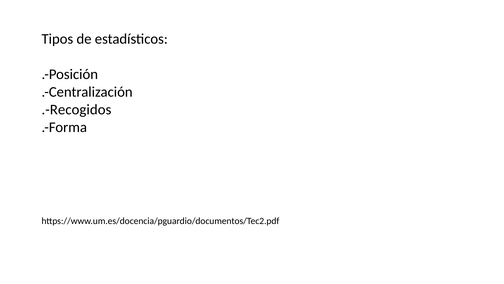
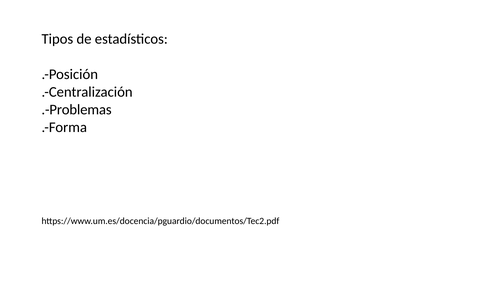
.-Recogidos: .-Recogidos -> .-Problemas (77, 109)
